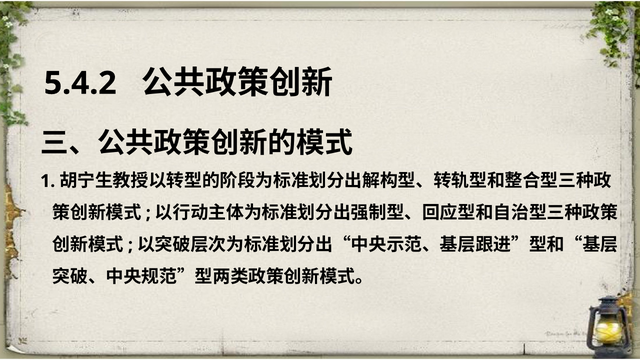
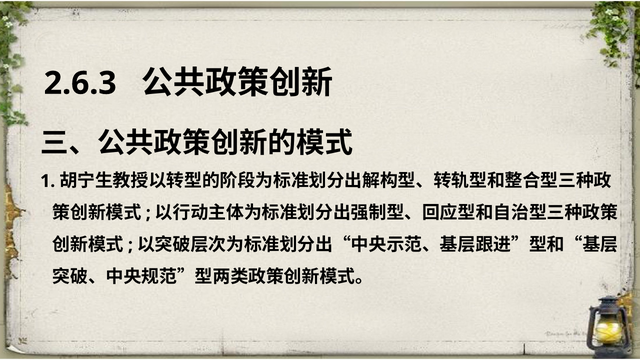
5.4.2: 5.4.2 -> 2.6.3 (80, 83)
